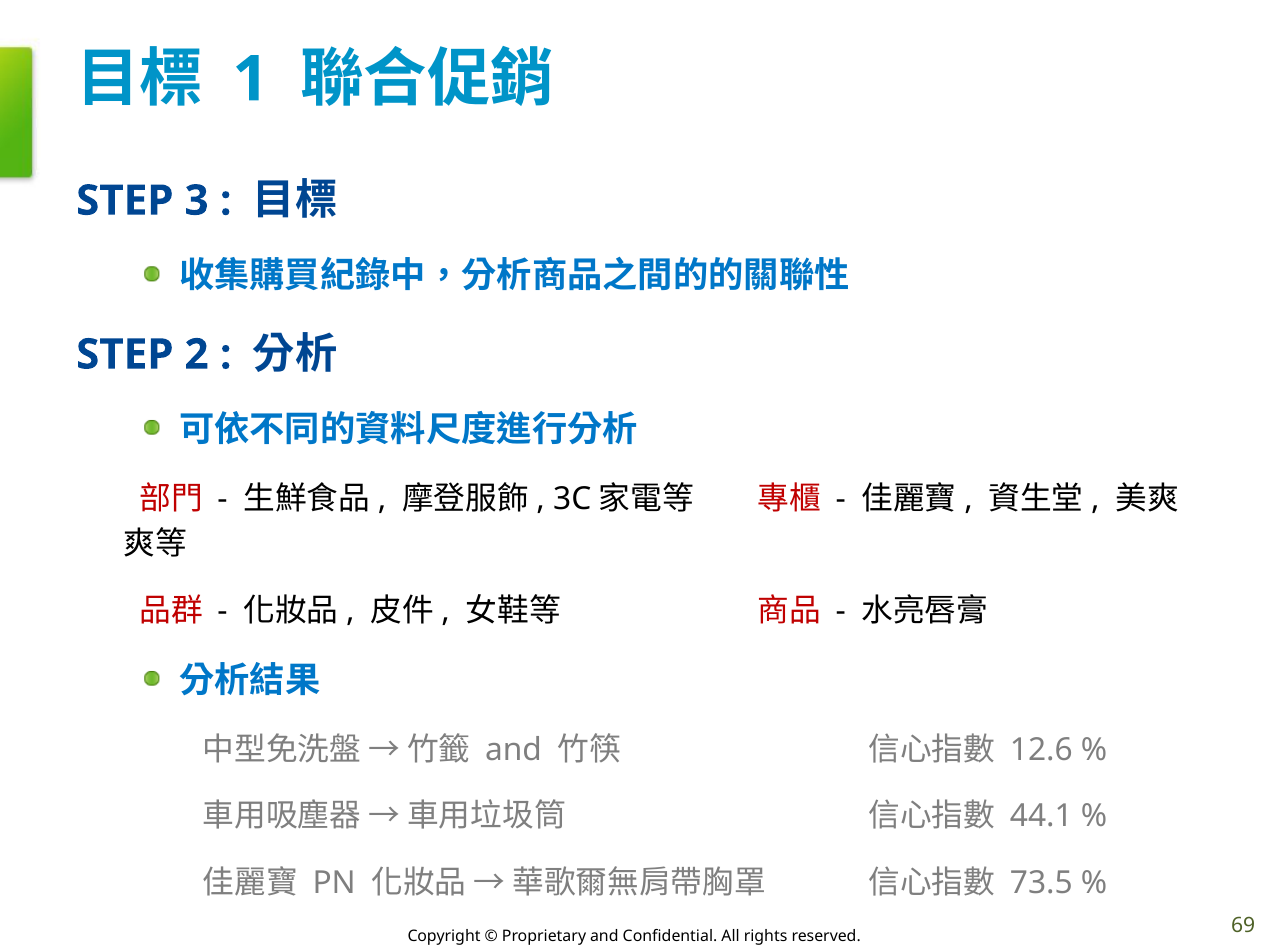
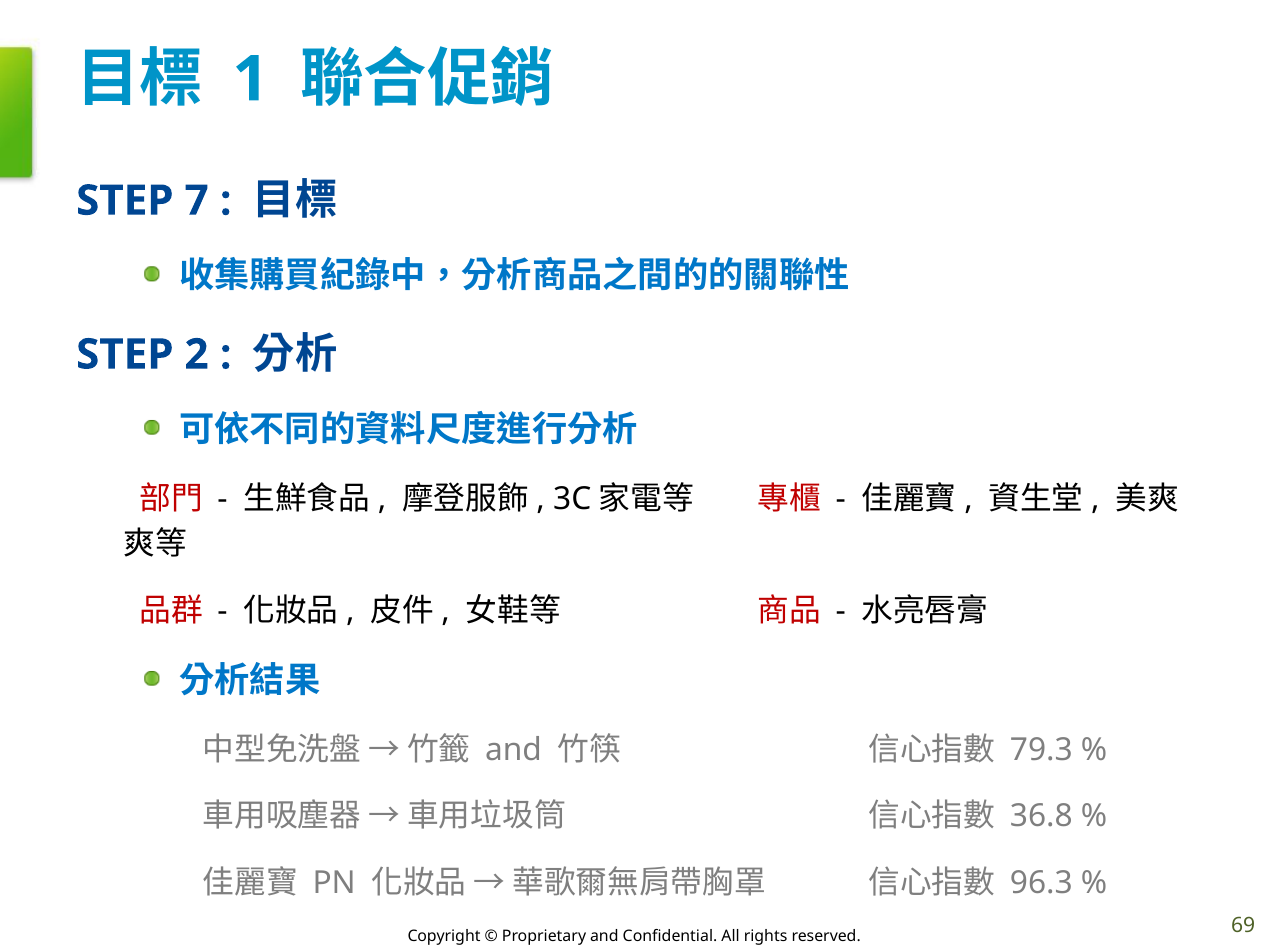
3: 3 -> 7 (197, 201)
12.6: 12.6 -> 79.3 (1041, 750)
44.1: 44.1 -> 36.8 (1041, 816)
73.5: 73.5 -> 96.3 (1041, 883)
